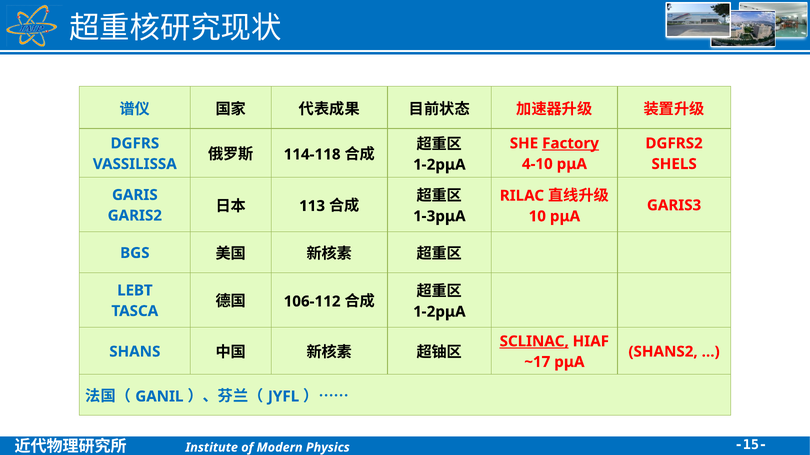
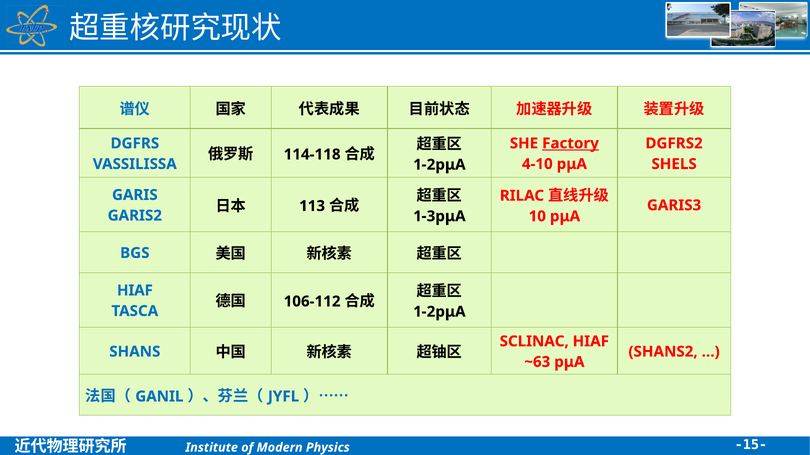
LEBT: LEBT -> HIAF (135, 291)
SCLINAC underline: present -> none (534, 342)
~17: ~17 -> ~63 (537, 362)
